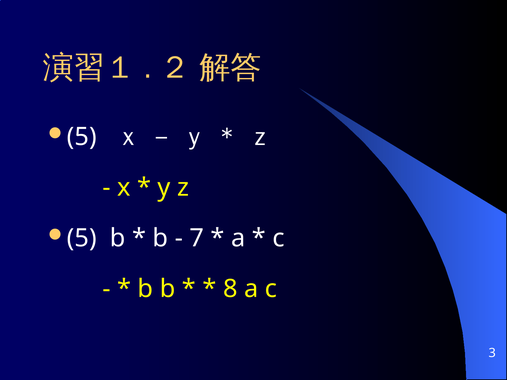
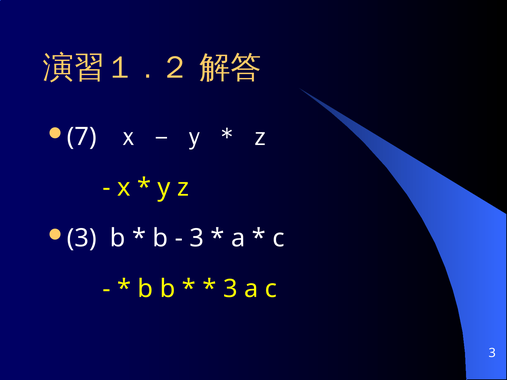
5: 5 -> 7 (82, 137)
5: 5 -> 3 (82, 238)
7: 7 -> 3 (197, 238)
8: 8 -> 3 (230, 289)
